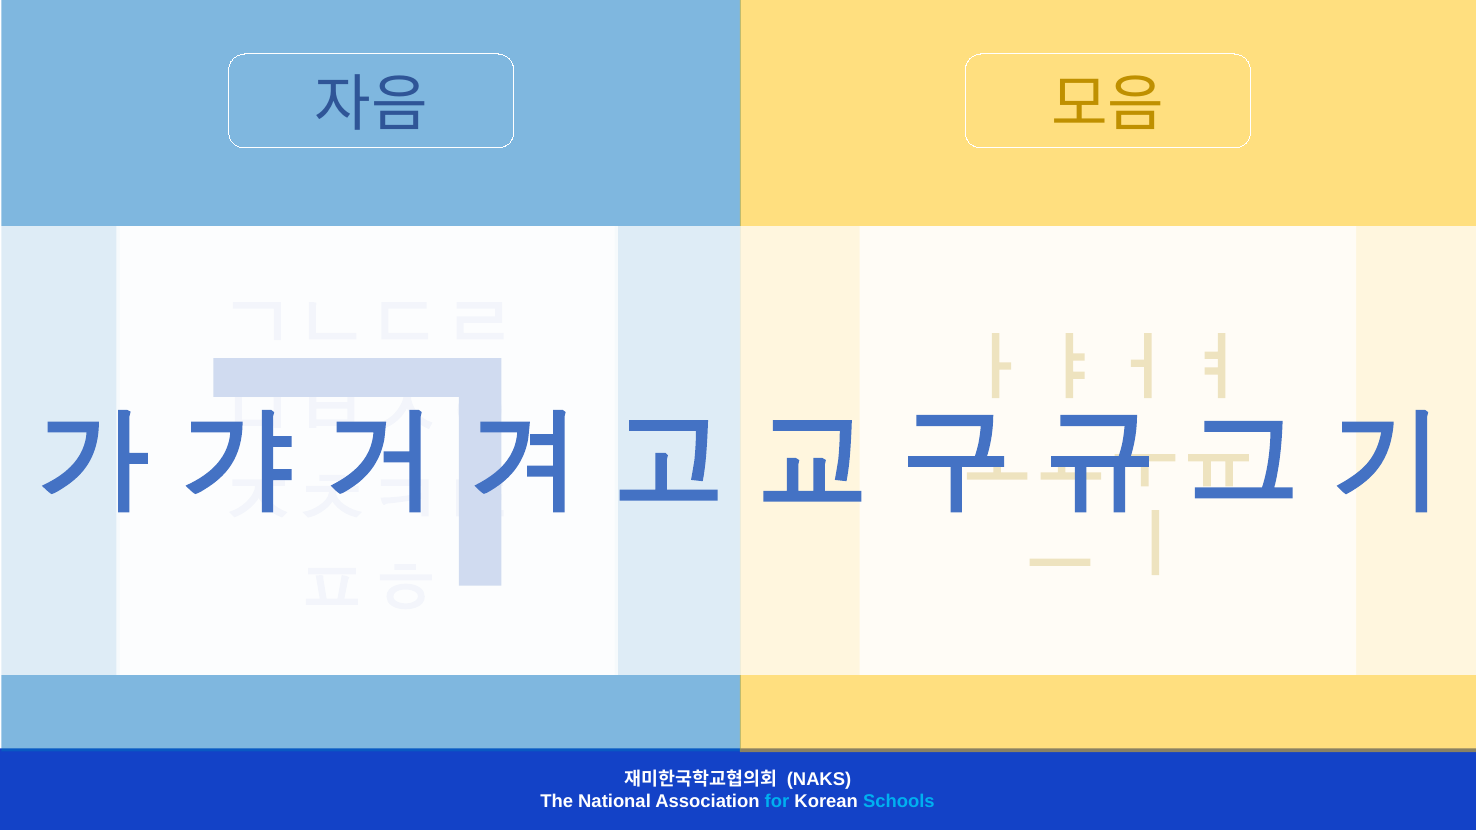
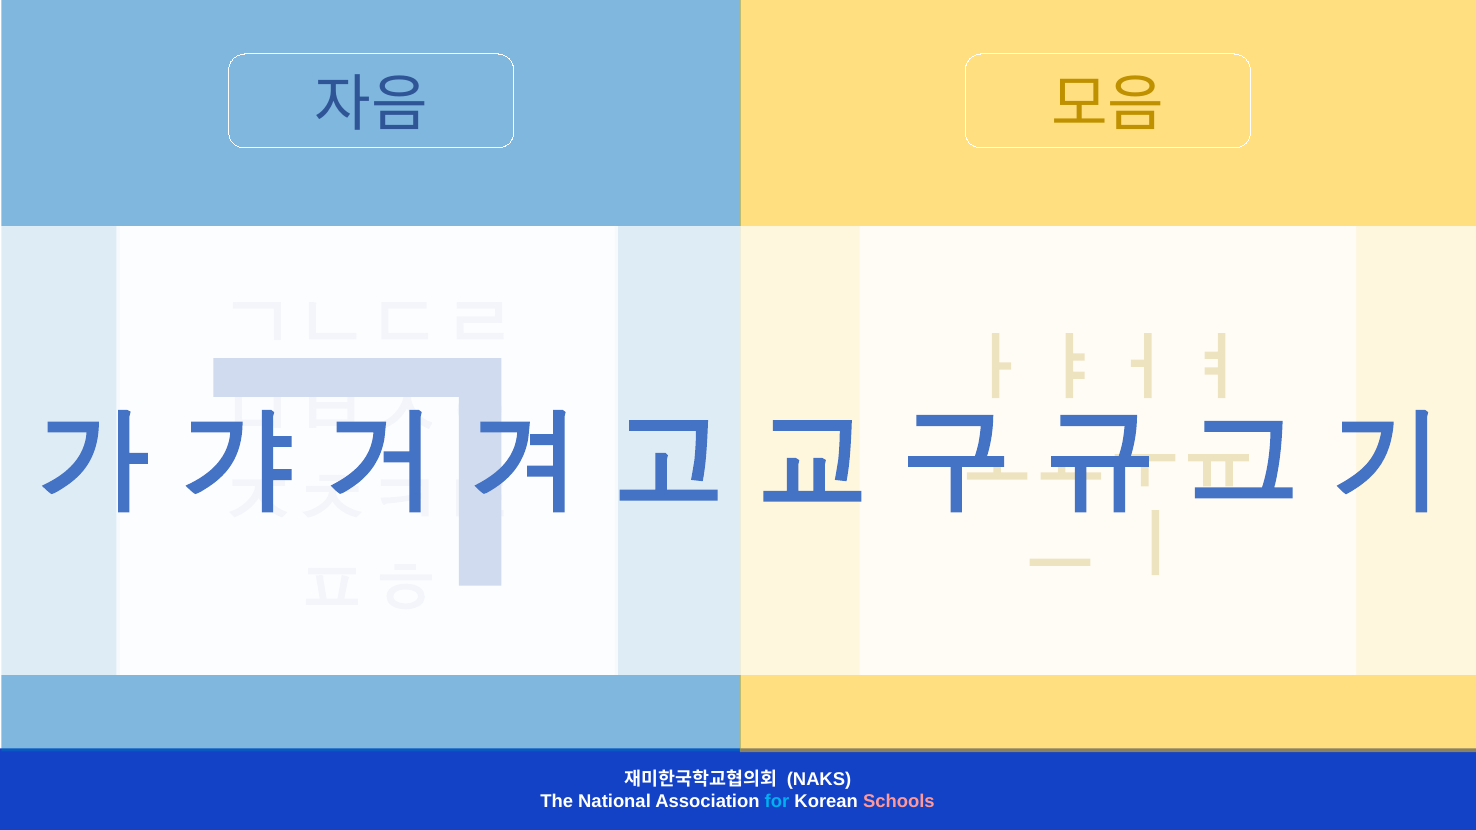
Schools colour: light blue -> pink (899, 802)
